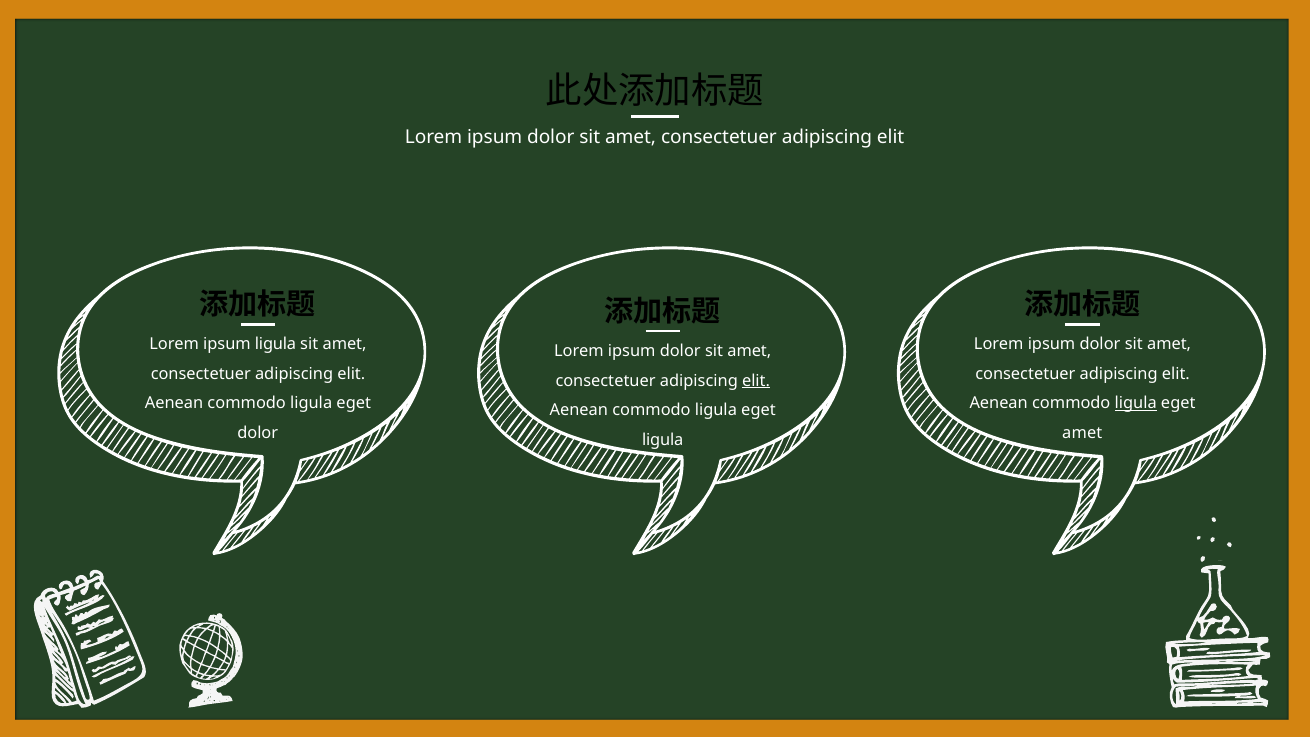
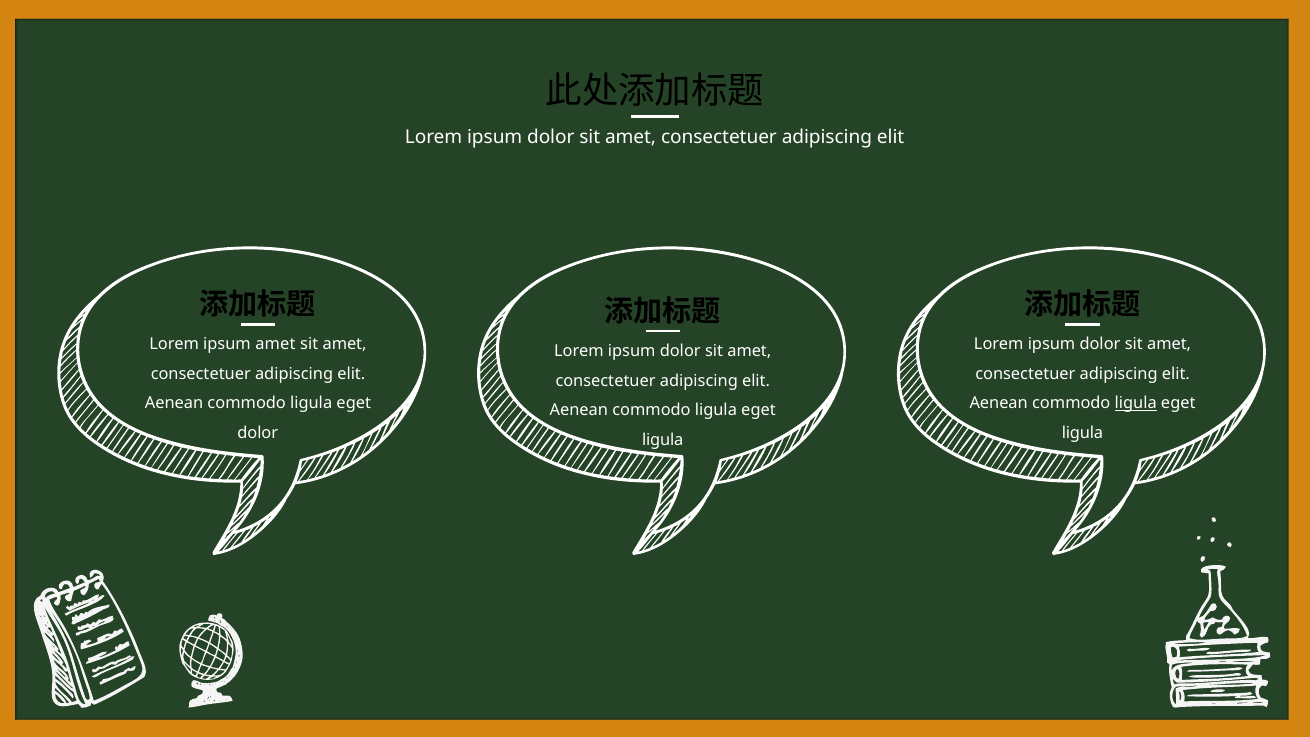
ipsum ligula: ligula -> amet (275, 344)
elit underline: present -> none (756, 381)
amet: amet -> ligula (1082, 433)
